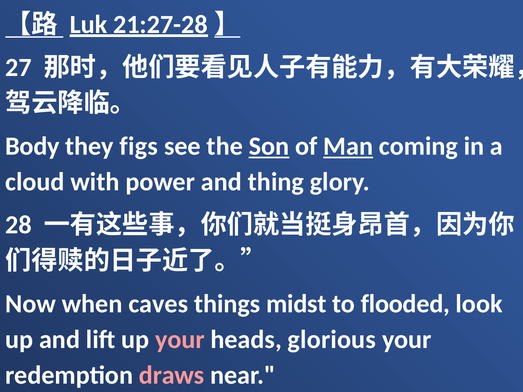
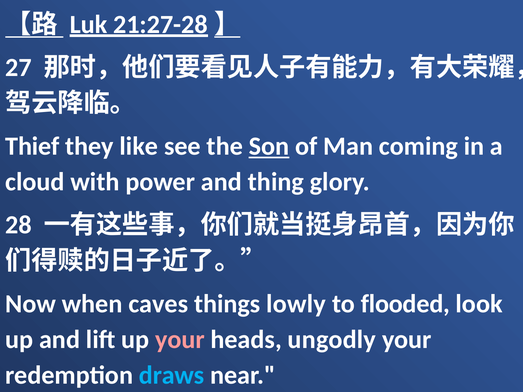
Body: Body -> Thief (32, 146)
figs: figs -> like (139, 146)
Man underline: present -> none (348, 146)
midst: midst -> lowly (296, 304)
glorious: glorious -> ungodly (332, 340)
draws colour: pink -> light blue (172, 375)
